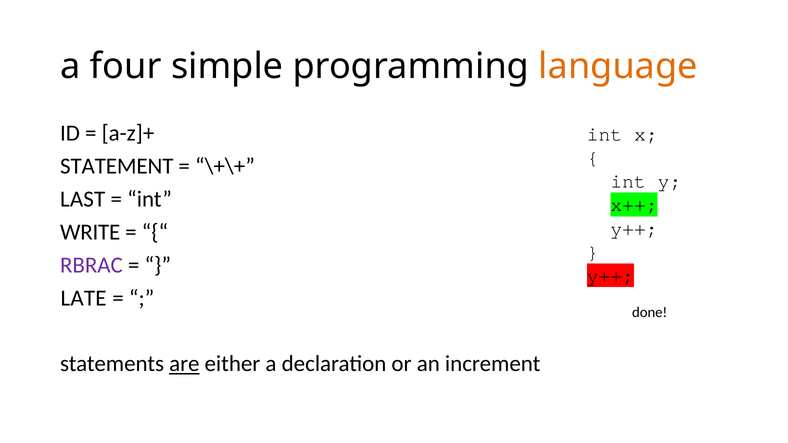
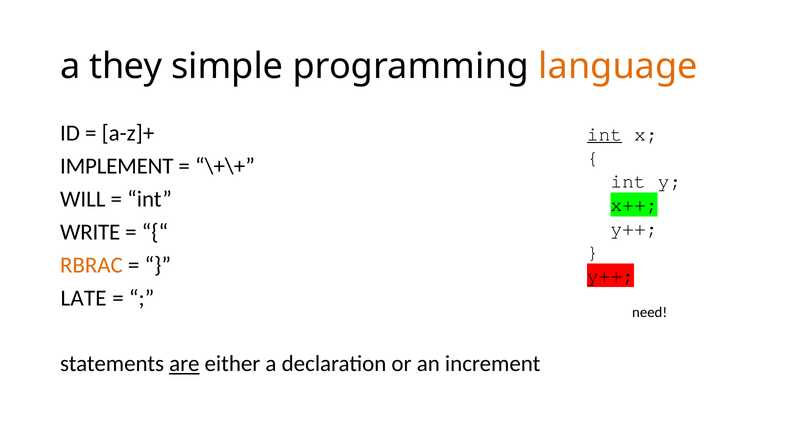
four: four -> they (126, 66)
int underline: none -> present (604, 134)
STATEMENT: STATEMENT -> IMPLEMENT (117, 166)
LAST: LAST -> WILL (83, 199)
RBRAC colour: purple -> orange (91, 265)
done: done -> need (650, 313)
